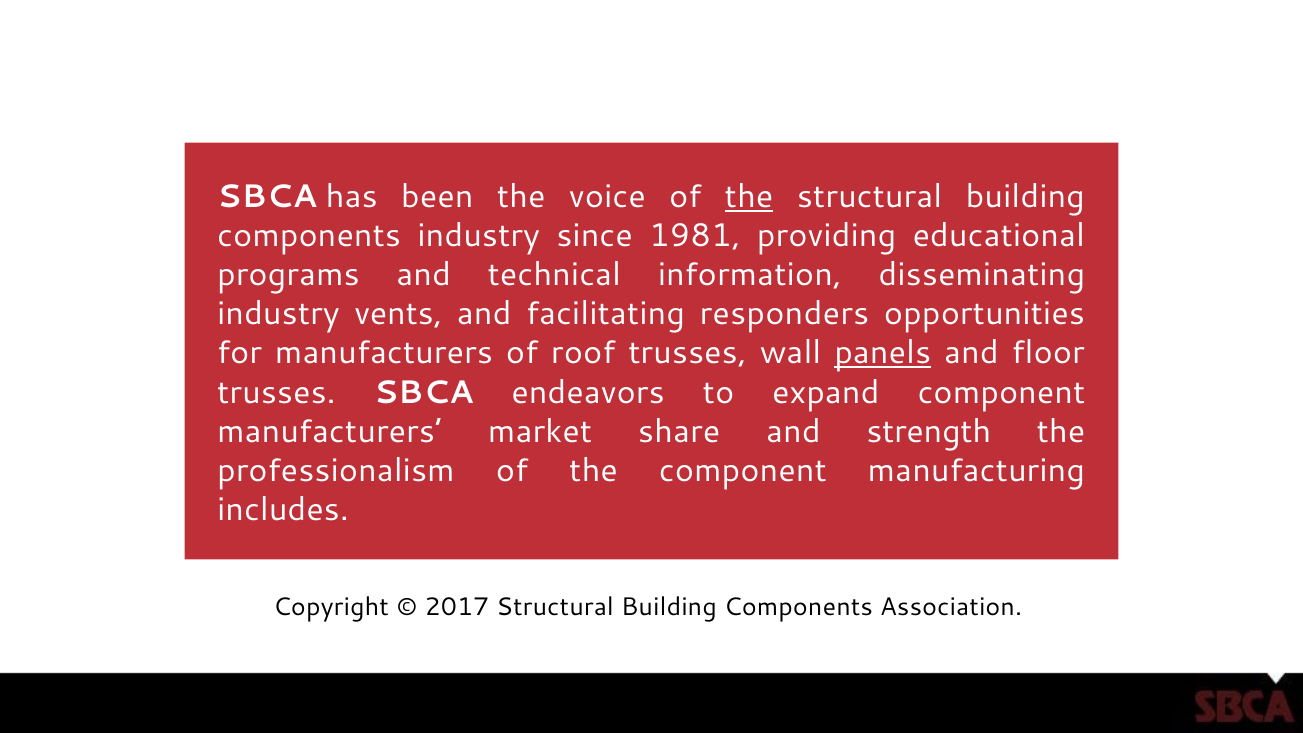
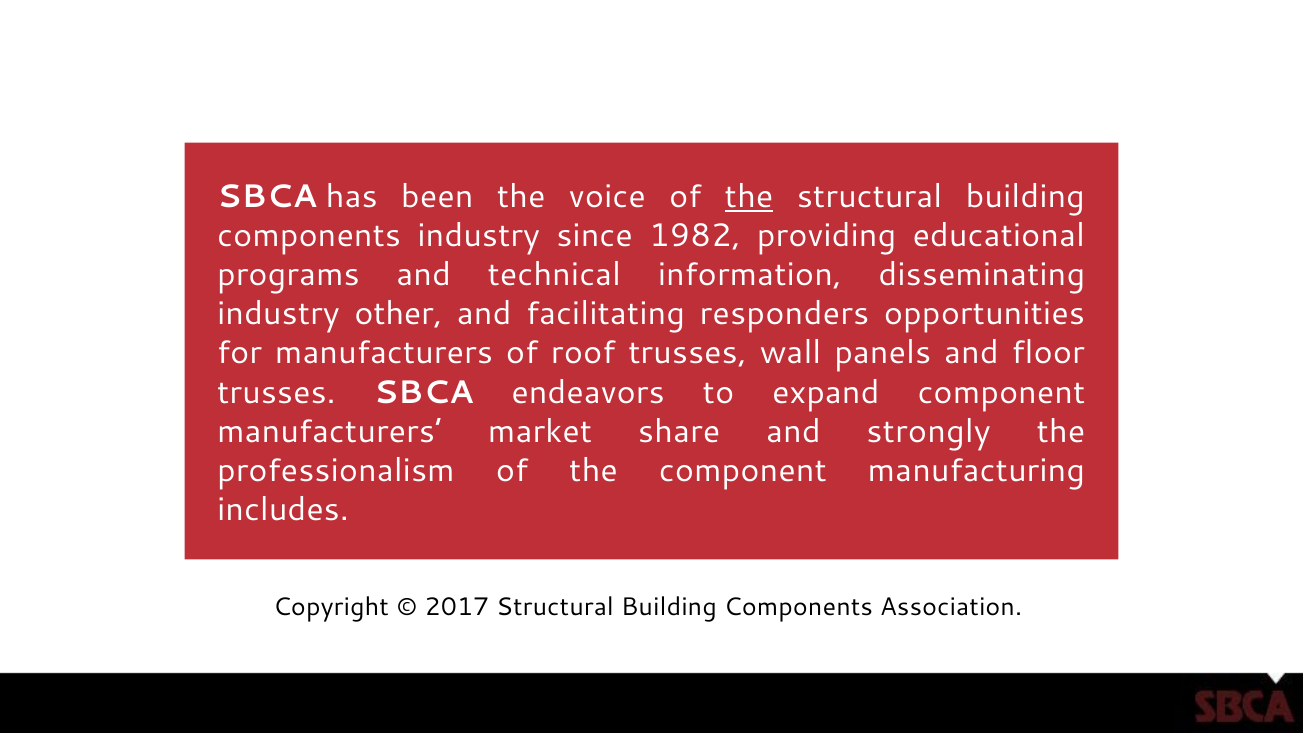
1981: 1981 -> 1982 (695, 236)
vents: vents -> other (398, 314)
panels underline: present -> none (883, 353)
strength: strength -> strongly (929, 431)
